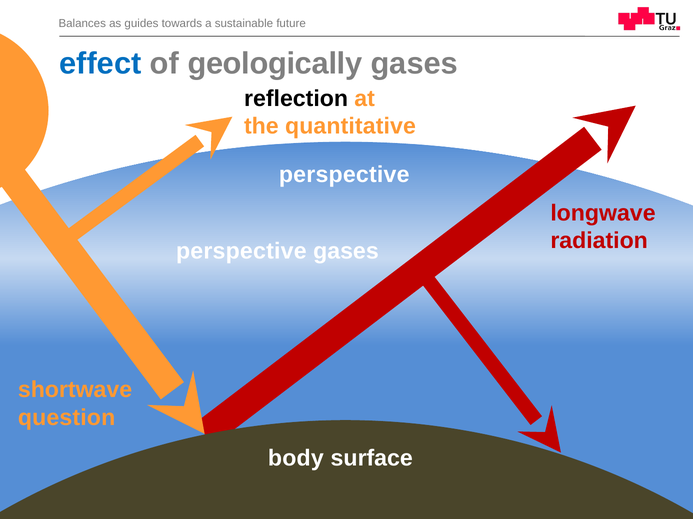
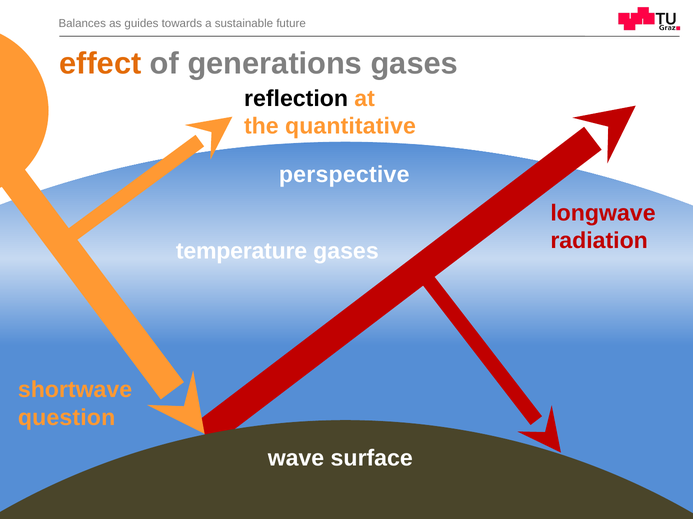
effect colour: blue -> orange (100, 64)
geologically: geologically -> generations (275, 64)
perspective: perspective -> temperature (242, 251)
body: body -> wave (296, 459)
